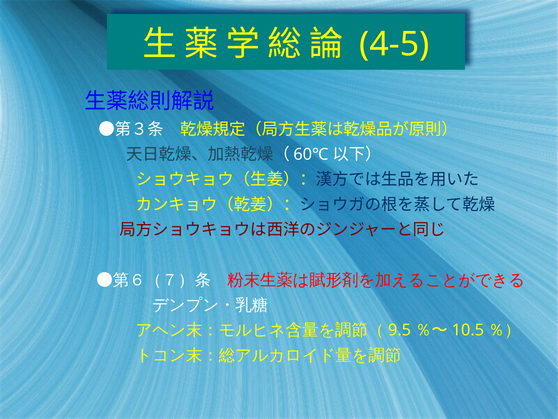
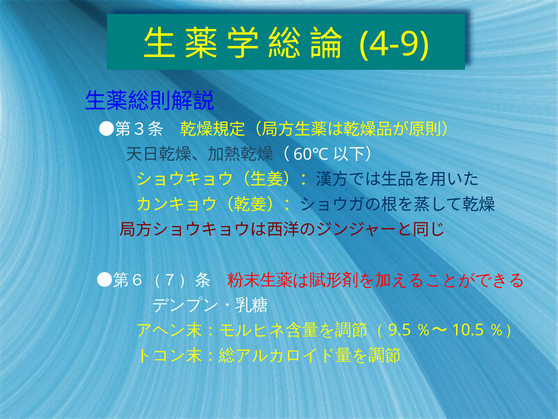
4-5: 4-5 -> 4-9 (394, 44)
